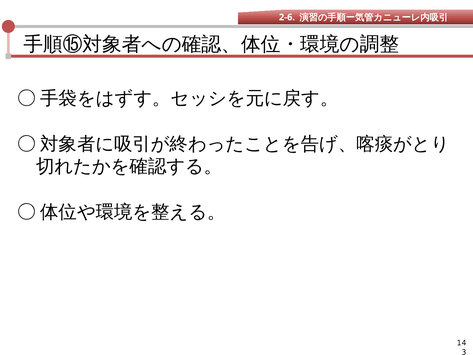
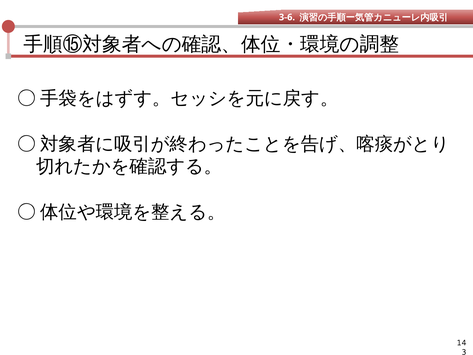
2-6: 2-6 -> 3-6 (287, 17)
